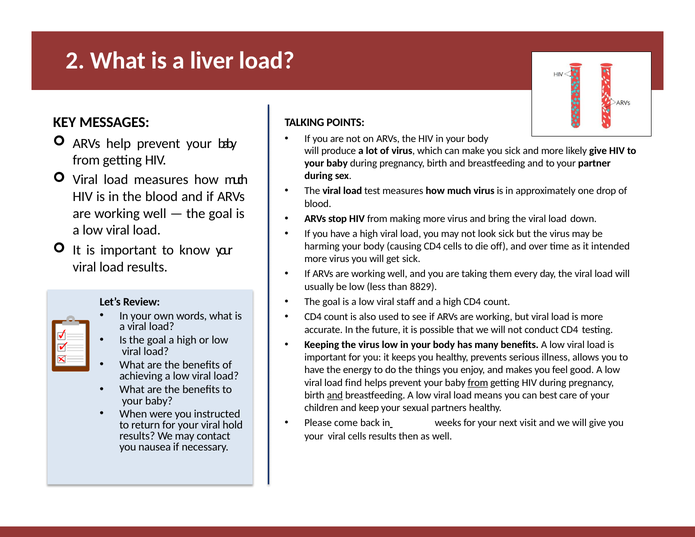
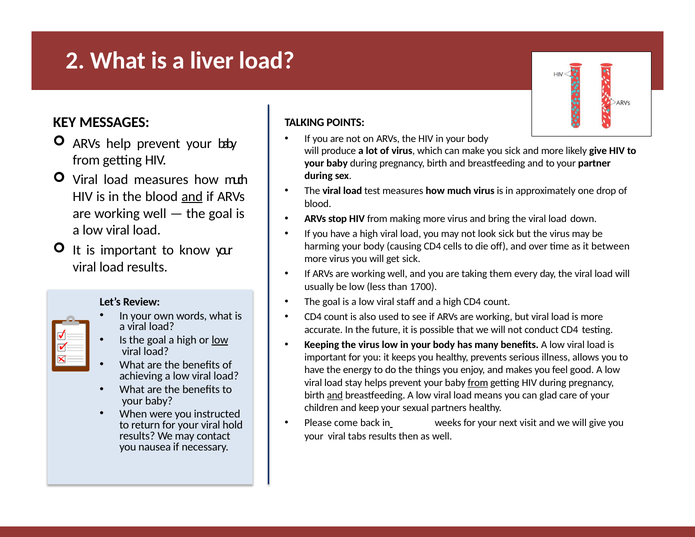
and underline: none -> present (192, 197)
intended: intended -> between (610, 246)
8829: 8829 -> 1700 (423, 287)
low underline: none -> present (220, 340)
find: find -> stay (354, 383)
best: best -> glad (548, 395)
viral cells: cells -> tabs (357, 436)
